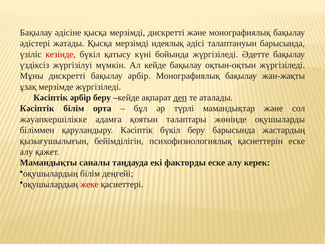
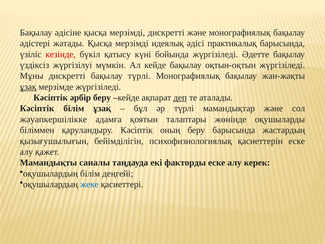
талаптануын: талаптануын -> практикалық (232, 43)
бақылау әрбір: әрбір -> түрлі (139, 76)
ұзақ underline: none -> present (28, 87)
білім орта: орта -> ұзақ (102, 108)
Кәсіптік бүкіл: бүкіл -> оның (170, 130)
жеке colour: red -> blue (89, 184)
